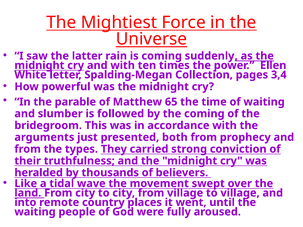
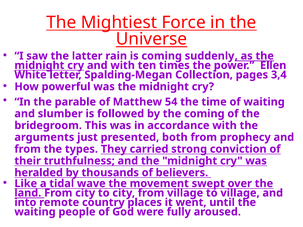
65: 65 -> 54 (171, 102)
